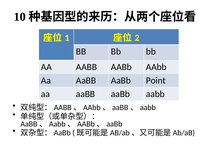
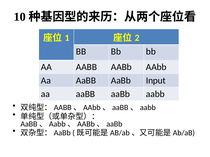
Point: Point -> Input (156, 81)
